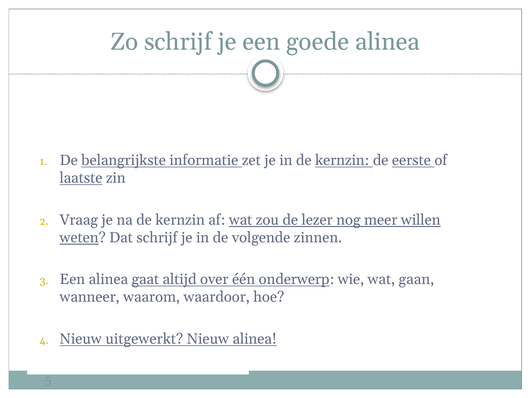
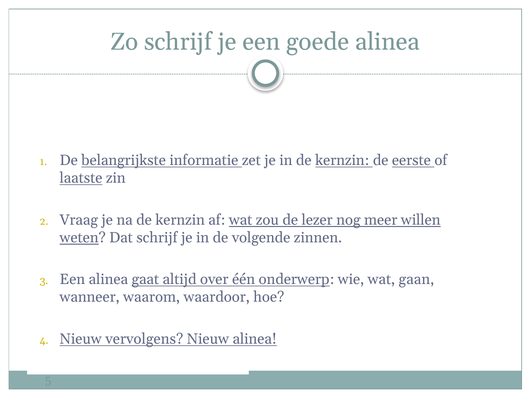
uitgewerkt: uitgewerkt -> vervolgens (144, 339)
